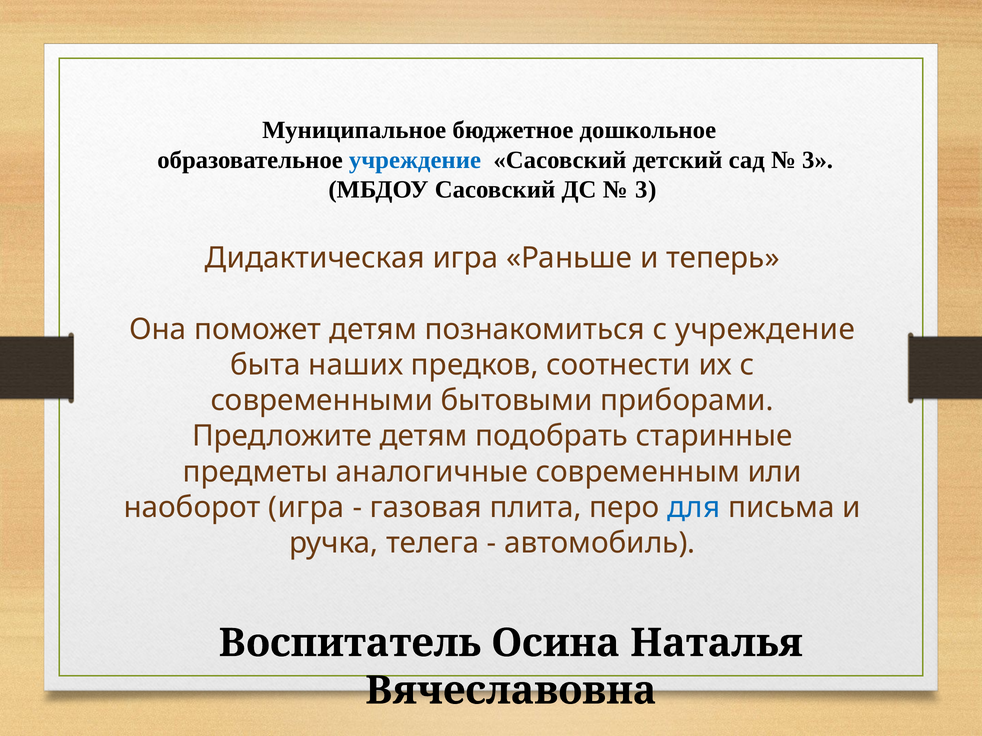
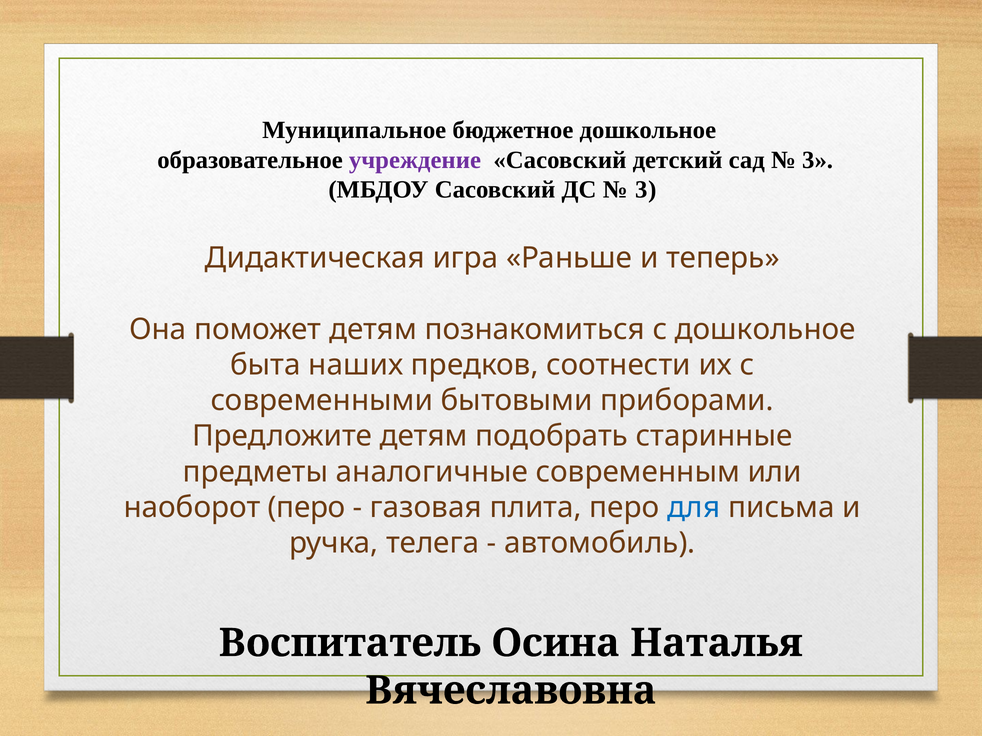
учреждение colour: blue -> purple (415, 160)
с учреждение: учреждение -> дошкольное (765, 330)
наоборот игра: игра -> перо (307, 508)
